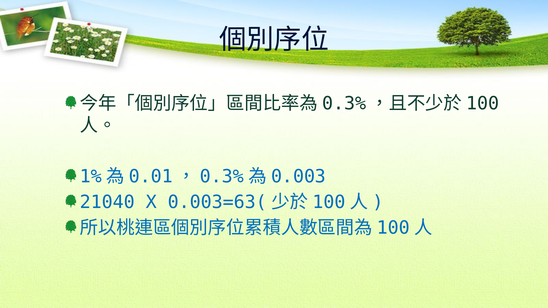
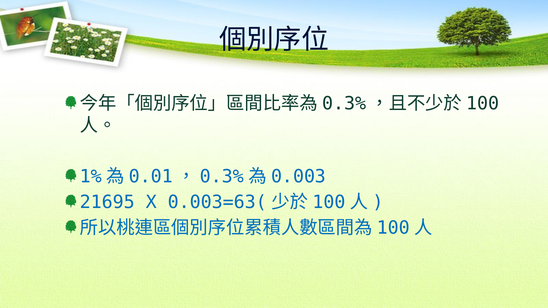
21040: 21040 -> 21695 (107, 202)
